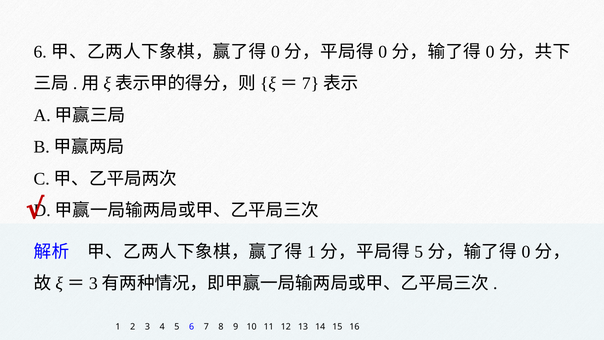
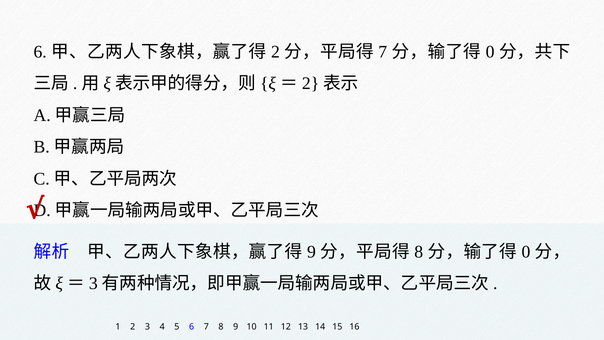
0: 0 -> 2 (275, 52)
0: 0 -> 7 (383, 52)
7: 7 -> 2 (311, 84)
1: 1 -> 9 (311, 252)
5: 5 -> 8 (419, 252)
